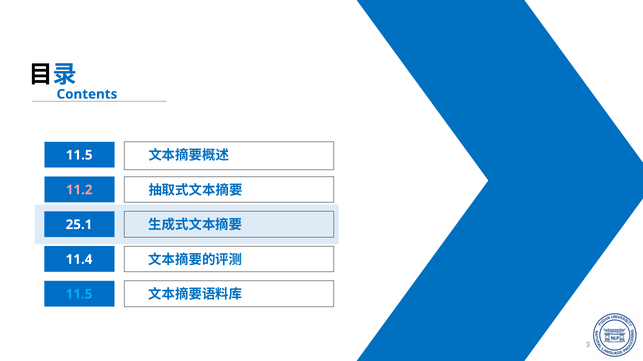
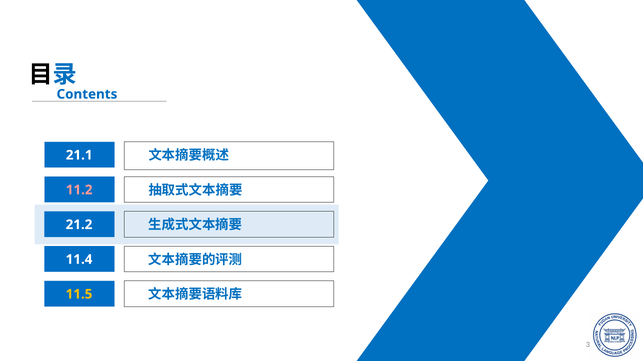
11.5: 11.5 -> 21.1 (79, 155)
25.1: 25.1 -> 21.2 (79, 225)
11.5 colour: light blue -> yellow (79, 295)
